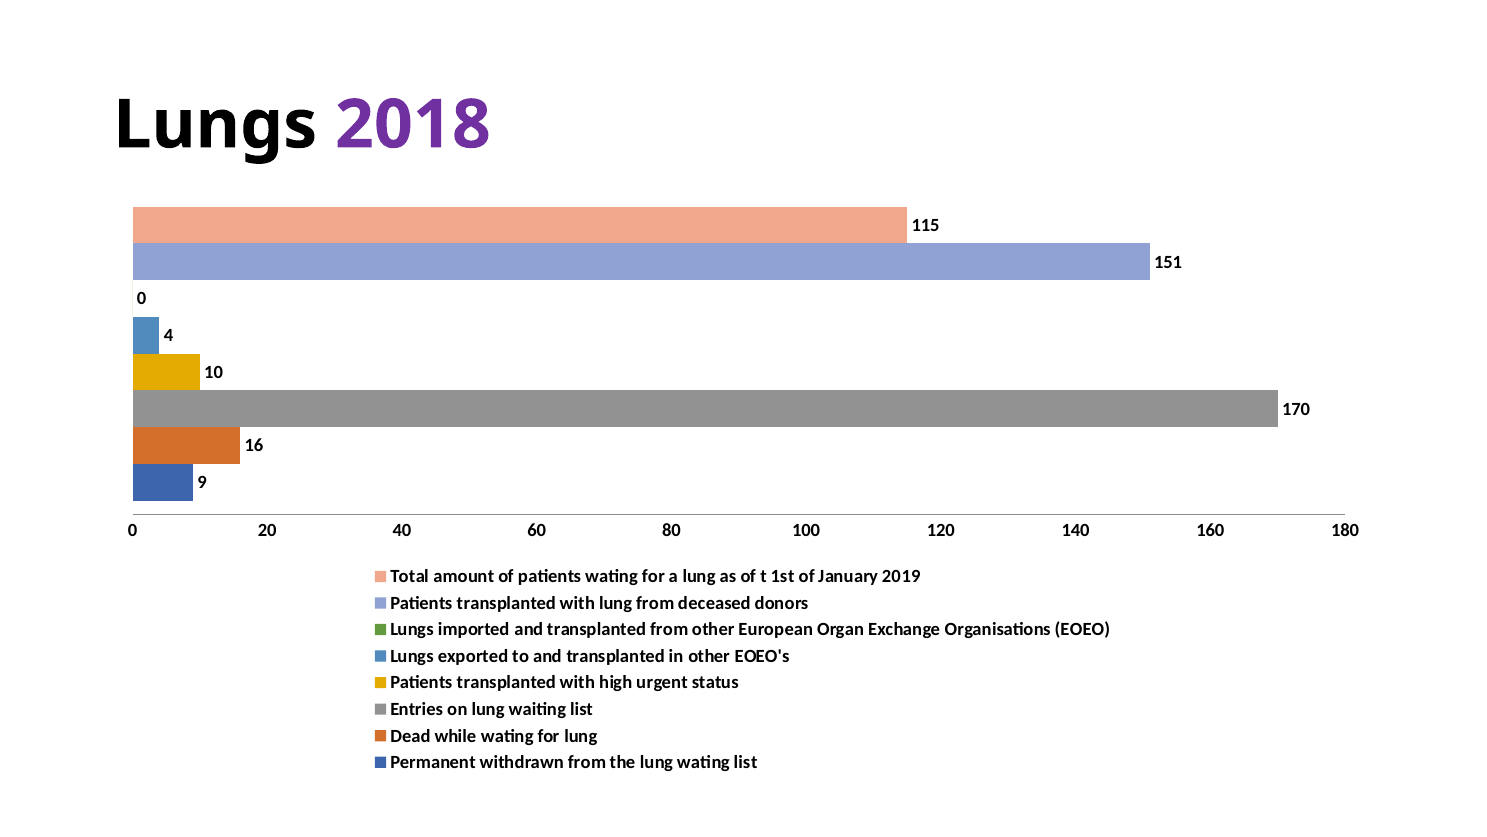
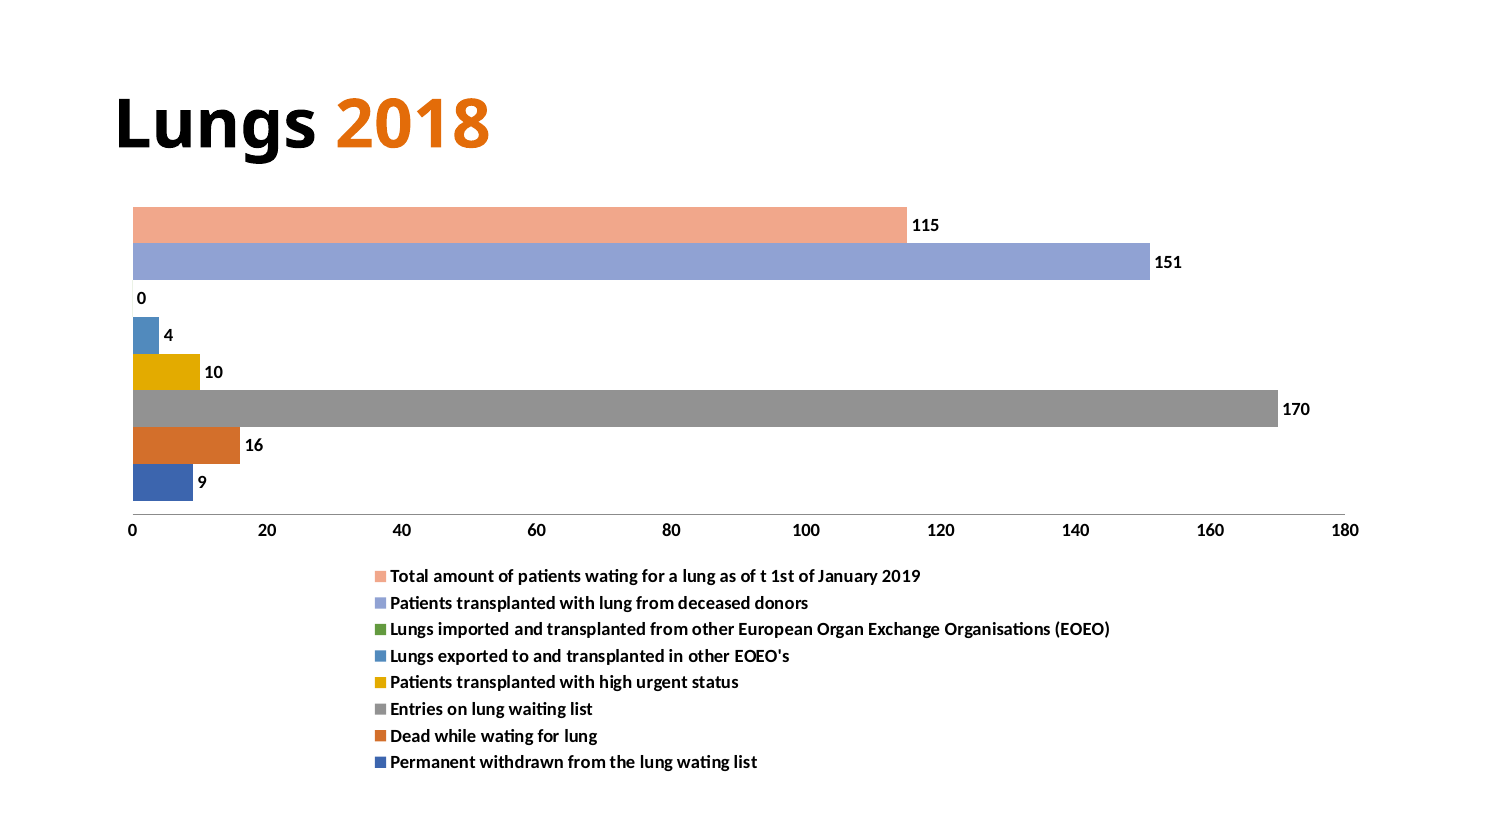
2018 colour: purple -> orange (413, 125)
